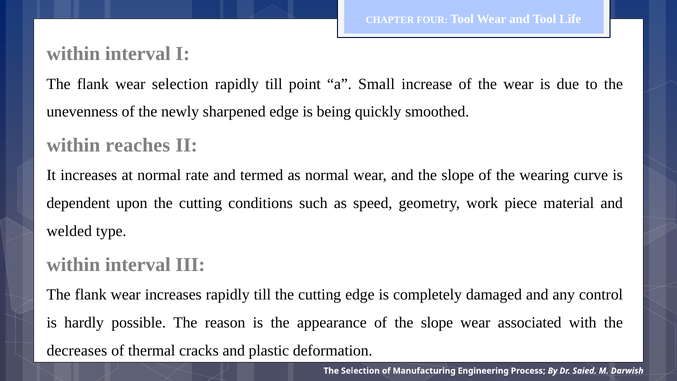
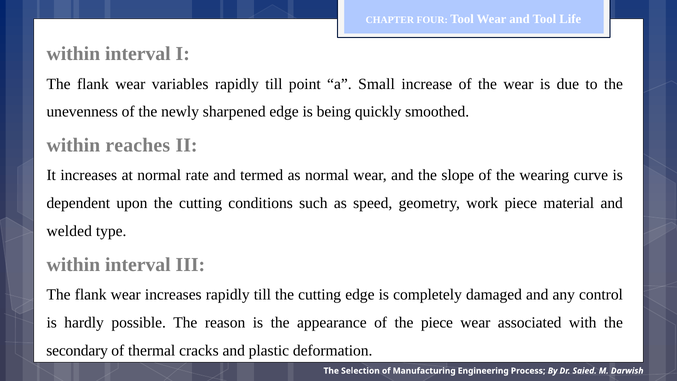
wear selection: selection -> variables (180, 84)
of the slope: slope -> piece (437, 322)
decreases: decreases -> secondary (77, 350)
